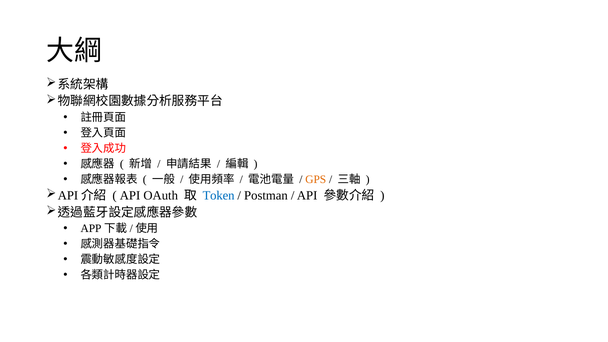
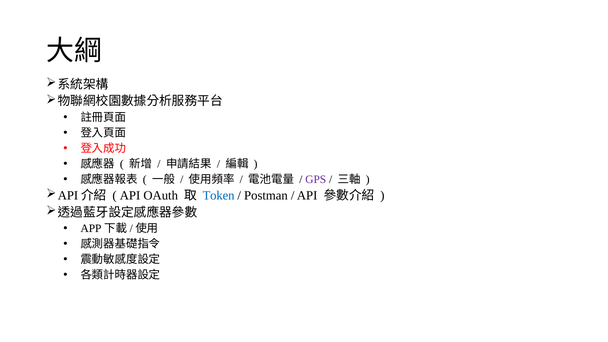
GPS colour: orange -> purple (316, 179)
